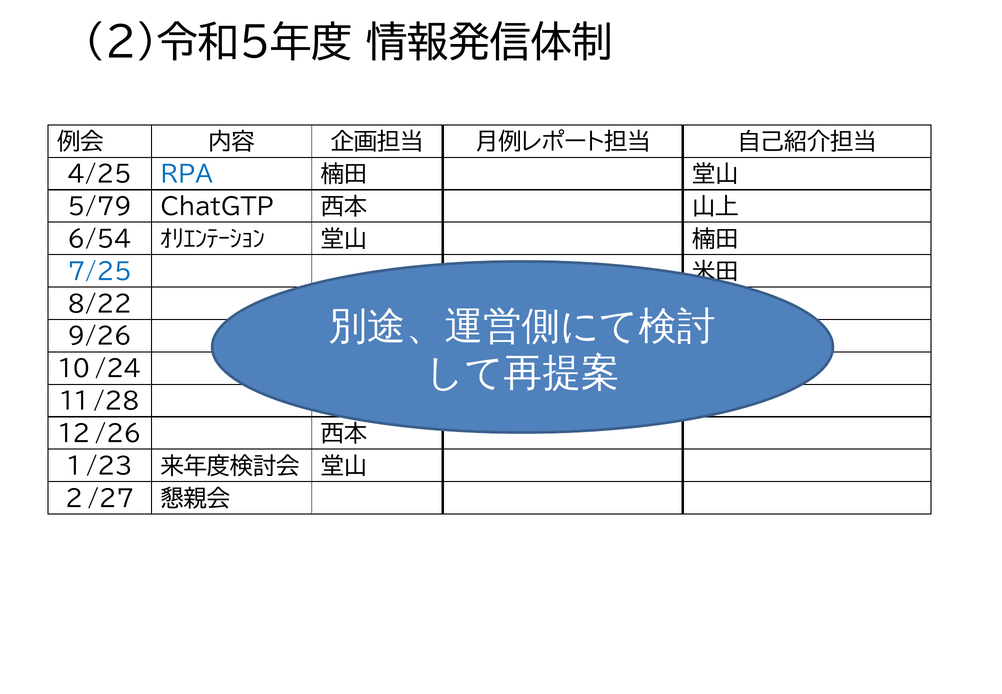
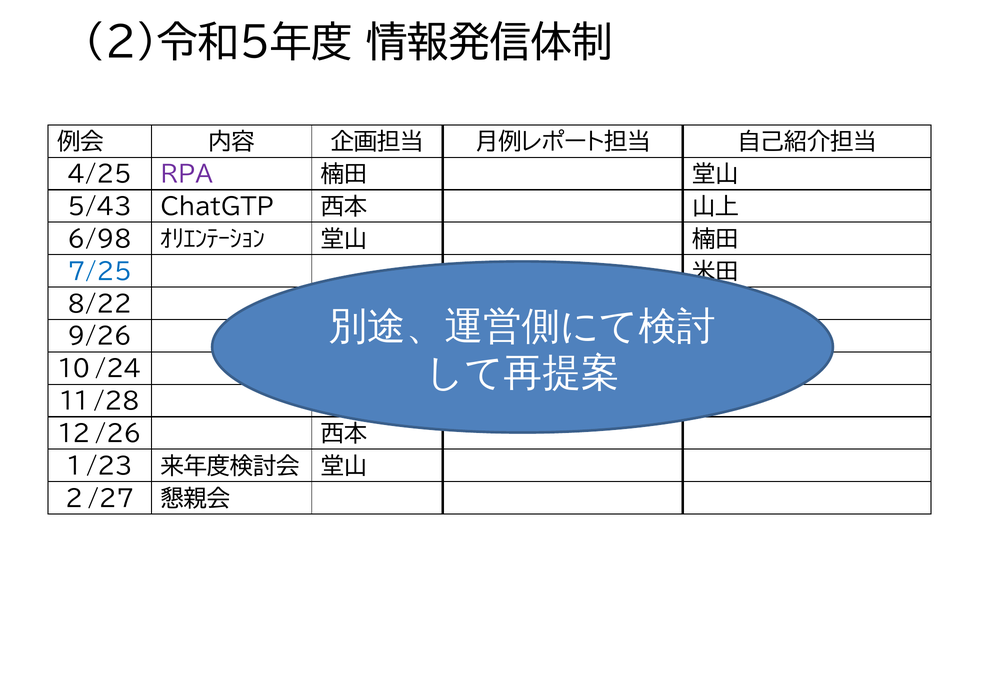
RPA colour: blue -> purple (187, 175)
5/79: 5/79 -> 5/43 (100, 207)
6/54: 6/54 -> 6/98 (100, 239)
